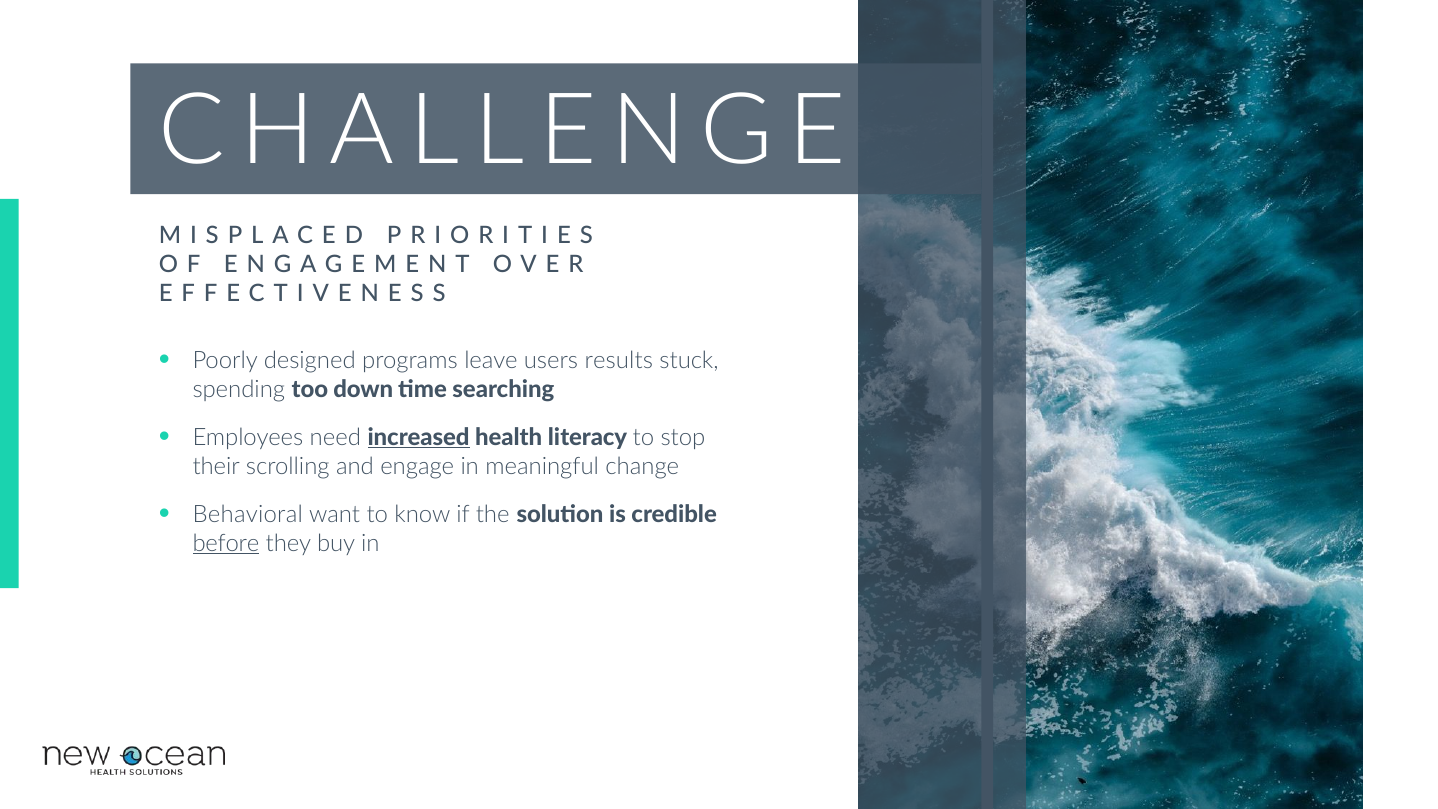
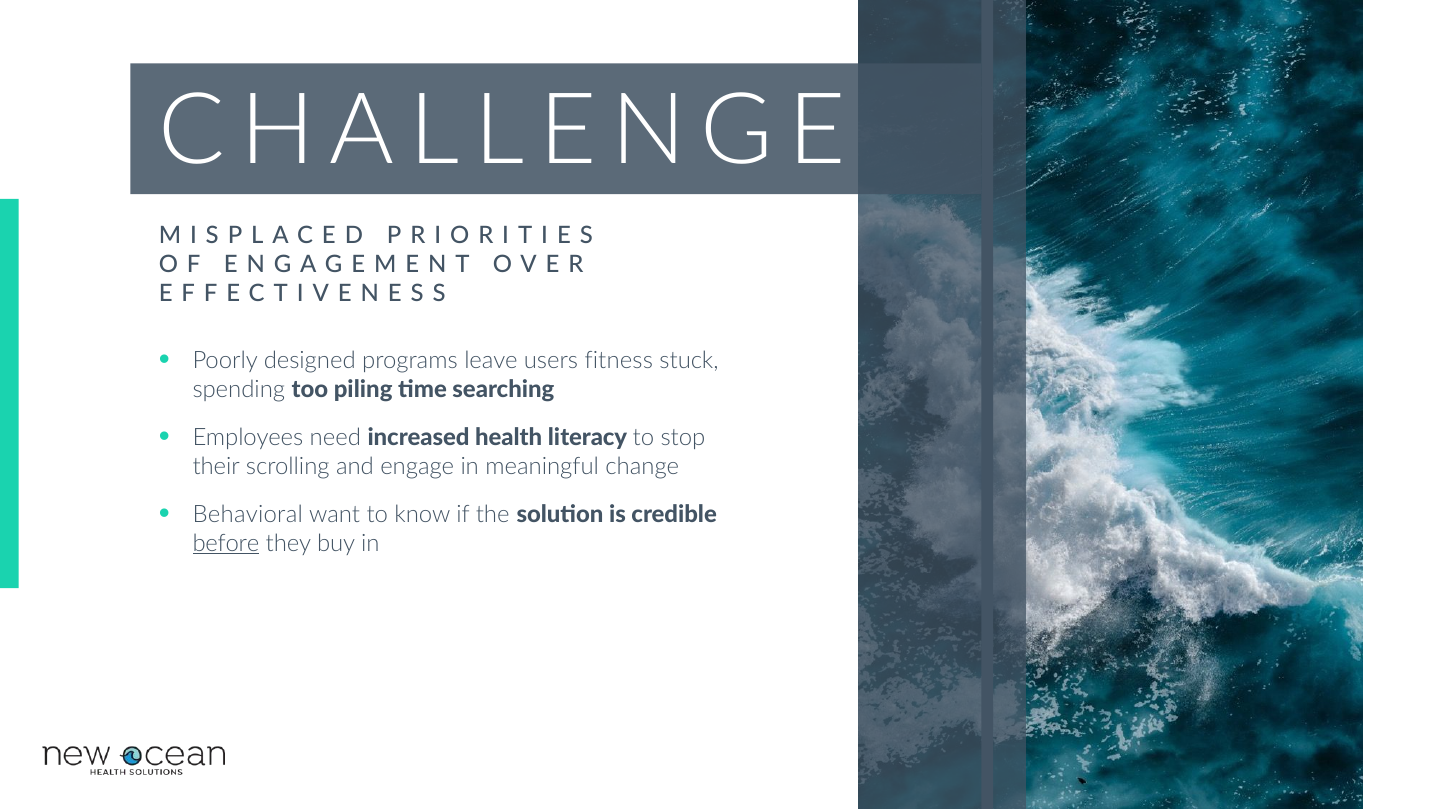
results: results -> fitness (619, 361)
down: down -> piling (363, 390)
increased underline: present -> none (419, 437)
